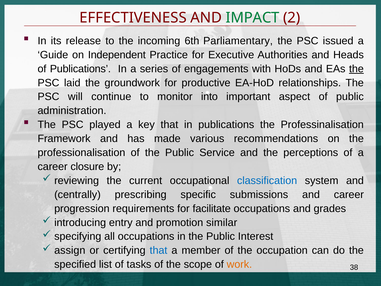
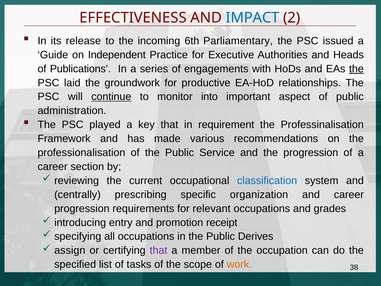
IMPACT colour: green -> blue (253, 18)
continue underline: none -> present (111, 97)
in publications: publications -> requirement (226, 125)
the perceptions: perceptions -> progression (311, 153)
closure: closure -> section (87, 166)
submissions: submissions -> organization (259, 194)
facilitate: facilitate -> relevant (212, 208)
similar: similar -> receipt (222, 222)
Interest: Interest -> Derives (256, 236)
that colour: blue -> purple (159, 250)
